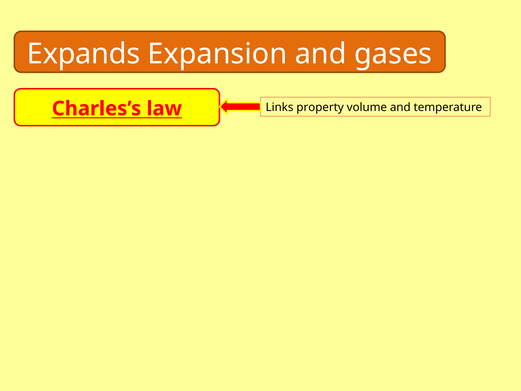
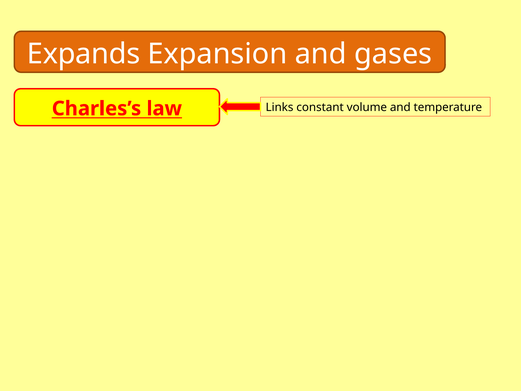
property: property -> constant (320, 107)
